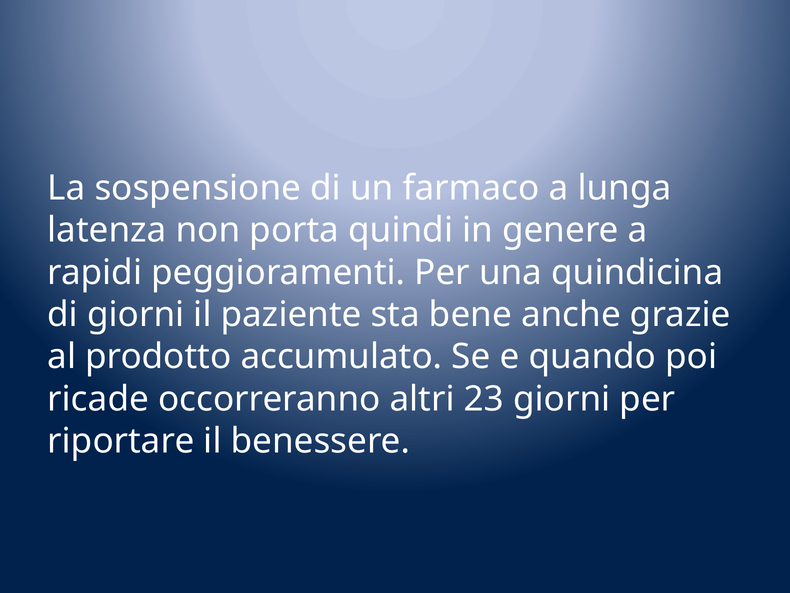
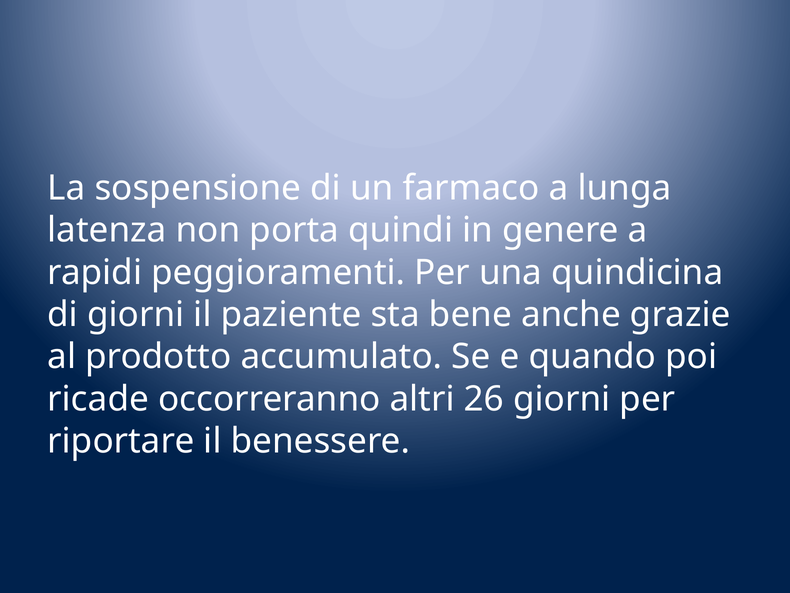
23: 23 -> 26 (484, 399)
